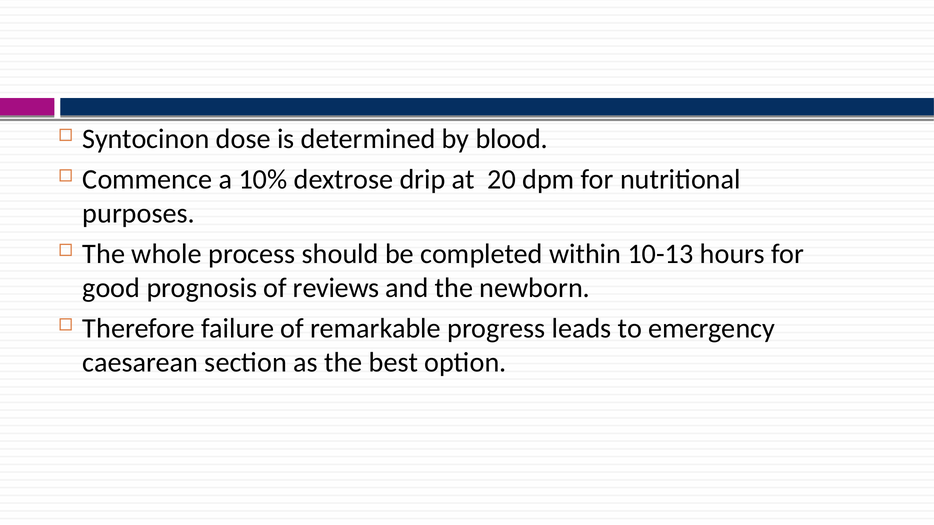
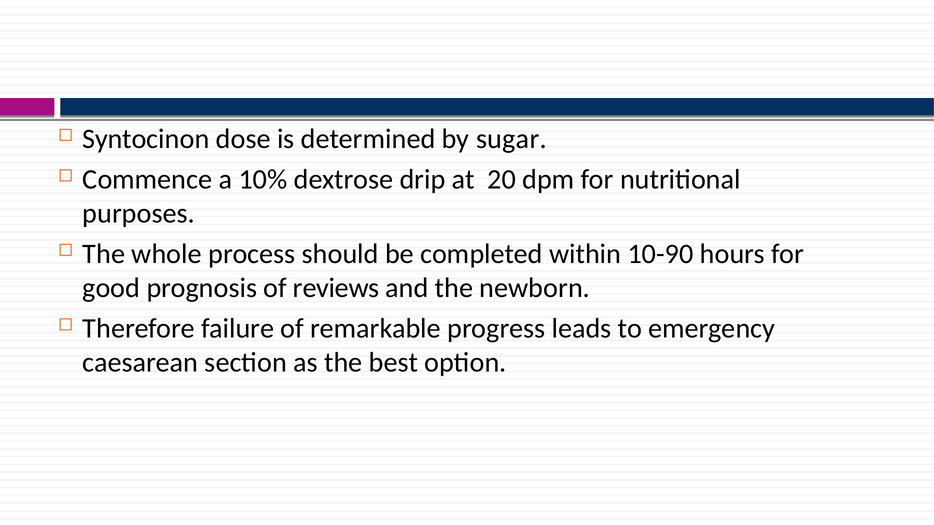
blood: blood -> sugar (512, 139)
10-13: 10-13 -> 10-90 (661, 254)
